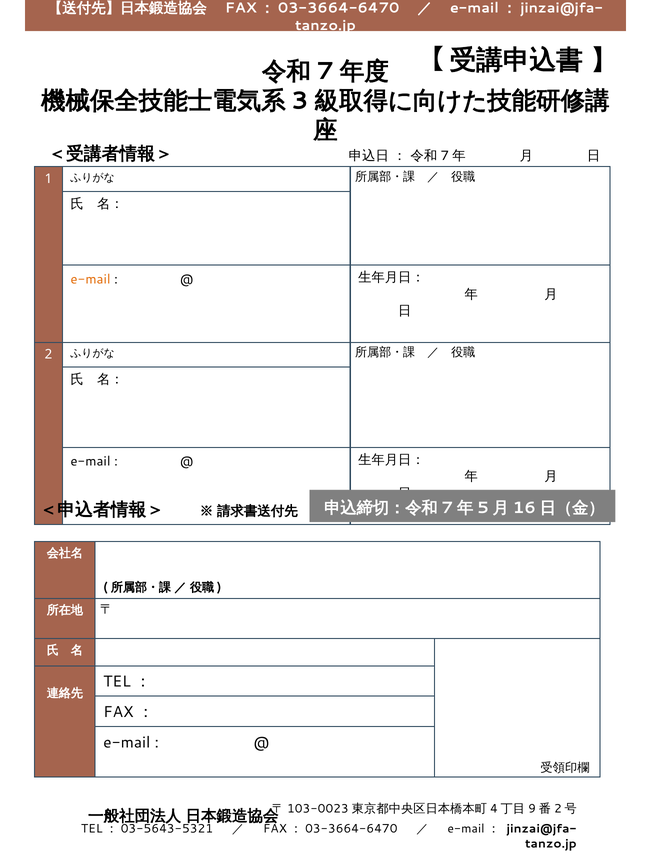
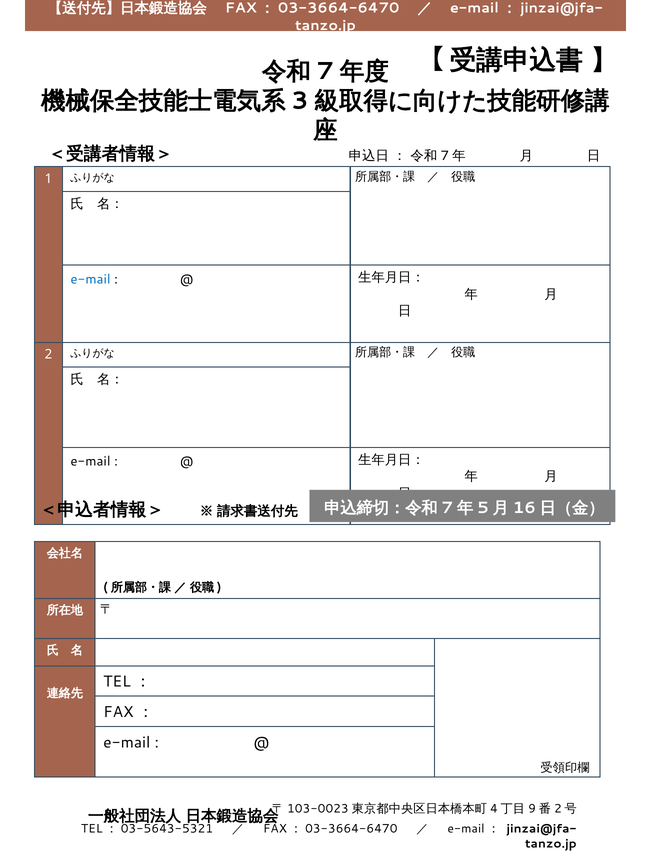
e-mail colour: orange -> blue (90, 279)
